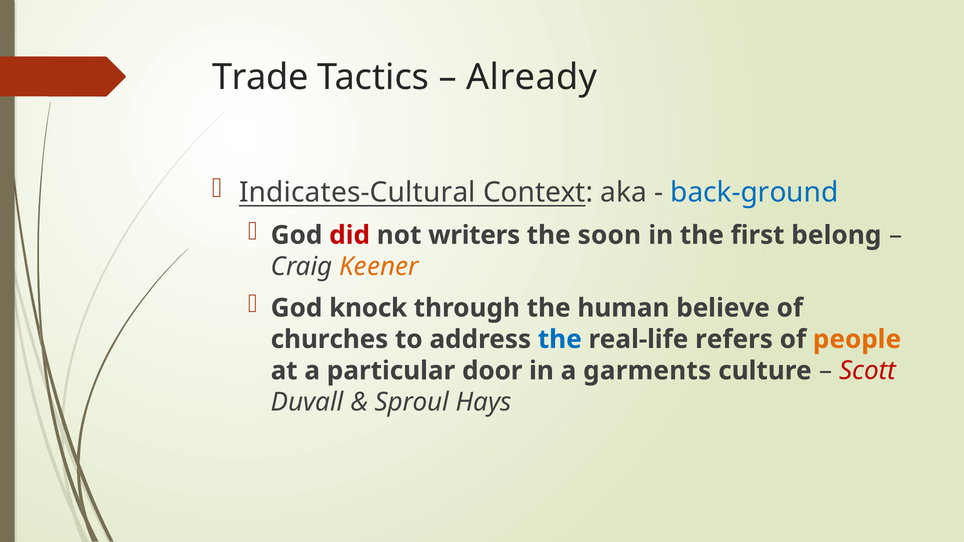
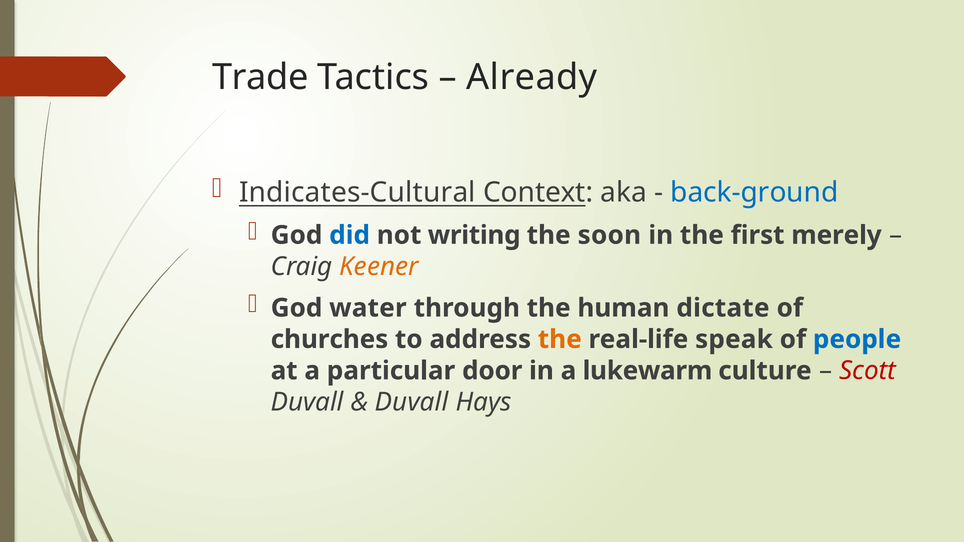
did colour: red -> blue (350, 235)
writers: writers -> writing (474, 235)
belong: belong -> merely (836, 235)
knock: knock -> water (368, 308)
believe: believe -> dictate (723, 308)
the colour: blue -> orange (560, 340)
refers: refers -> speak (734, 340)
people colour: orange -> blue (857, 340)
garments: garments -> lukewarm (647, 371)
Sproul: Sproul -> Duvall (412, 402)
